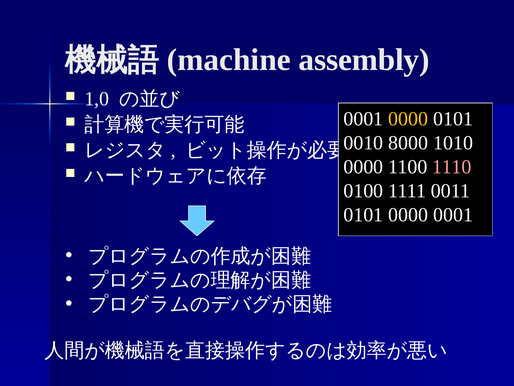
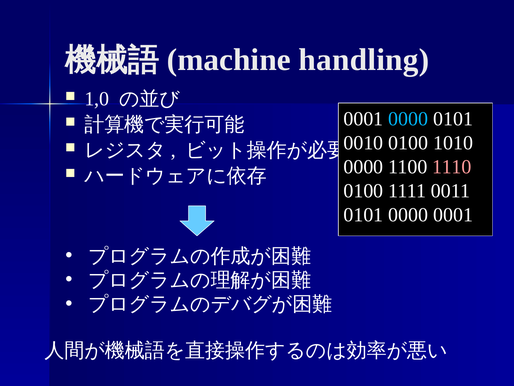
assembly: assembly -> handling (364, 60)
0000 colour: yellow -> light blue (408, 119)
0010 8000: 8000 -> 0100 (408, 143)
